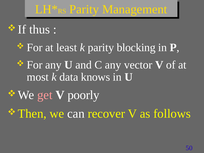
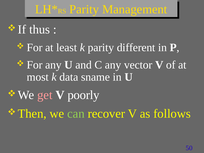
blocking: blocking -> different (136, 47)
knows: knows -> sname (96, 77)
can colour: white -> light green (76, 114)
